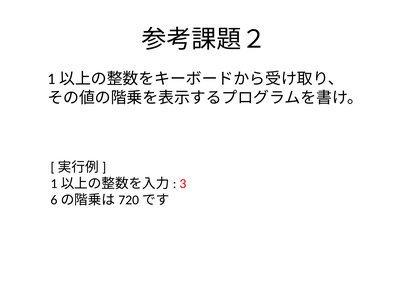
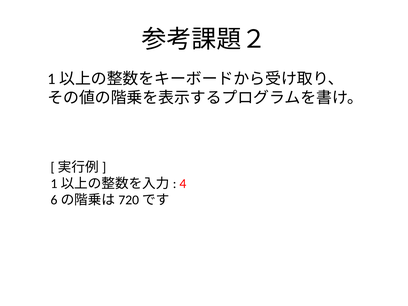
3: 3 -> 4 (183, 184)
